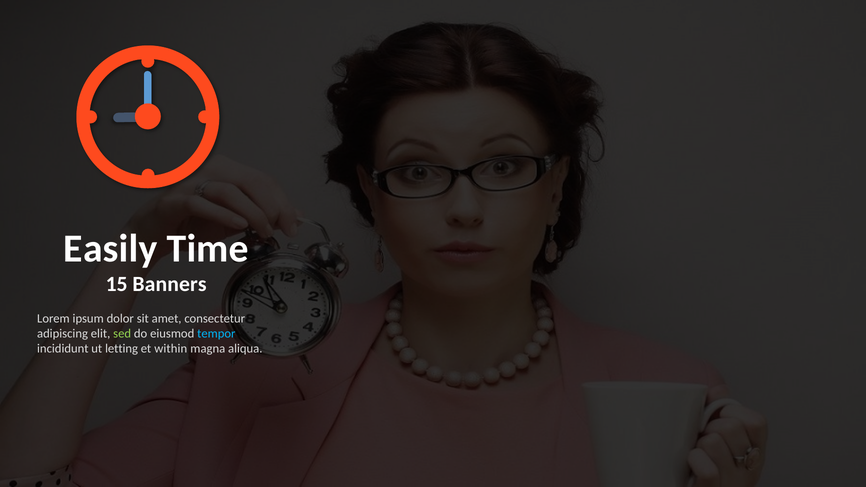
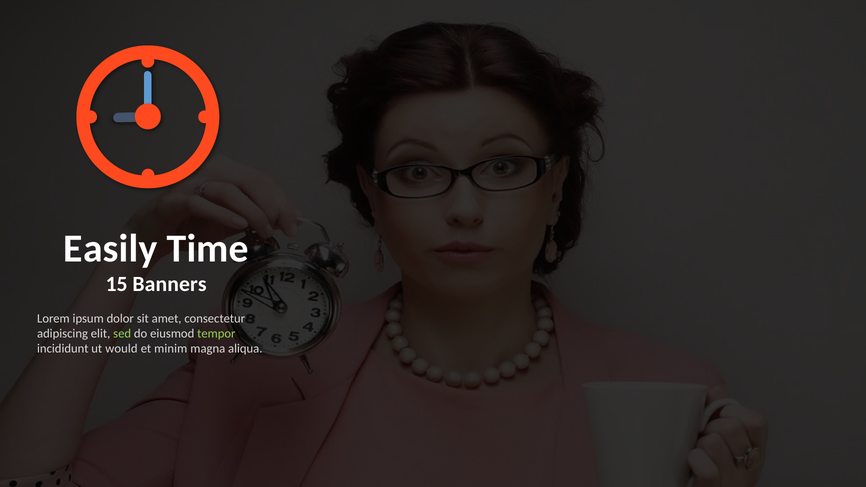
tempor colour: light blue -> light green (216, 334)
letting: letting -> would (121, 349)
within: within -> minim (171, 349)
